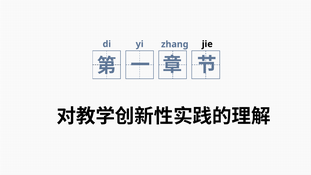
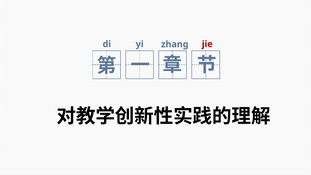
jie colour: black -> red (207, 44)
